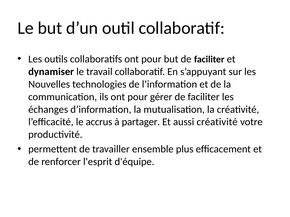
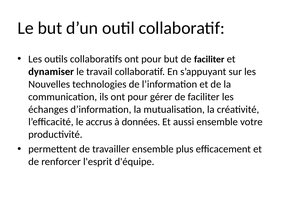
partager: partager -> données (141, 122)
aussi créativité: créativité -> ensemble (217, 122)
